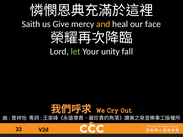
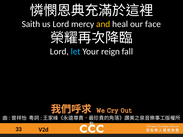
us Give: Give -> Lord (61, 24)
let colour: light green -> light blue (76, 52)
unity: unity -> reign (110, 52)
